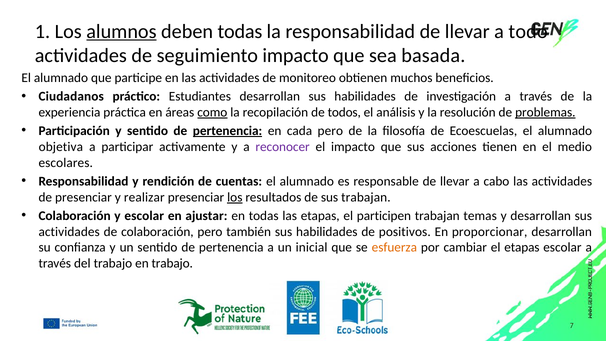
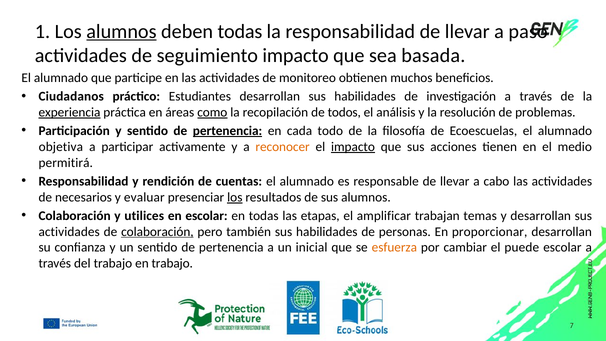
todo: todo -> paso (528, 31)
experiencia underline: none -> present (69, 112)
problemas underline: present -> none (545, 112)
cada pero: pero -> todo (330, 131)
reconocer colour: purple -> orange (283, 147)
impacto underline: none -> present (353, 147)
escolares: escolares -> permitirá (66, 163)
de presenciar: presenciar -> necesarios (83, 197)
realizar: realizar -> evaluar (144, 197)
sus trabajan: trabajan -> alumnos (366, 197)
y escolar: escolar -> utilices (144, 216)
en ajustar: ajustar -> escolar (206, 216)
participen: participen -> amplificar (384, 216)
colaboración underline: none -> present (157, 232)
positivos: positivos -> personas (405, 232)
el etapas: etapas -> puede (522, 247)
